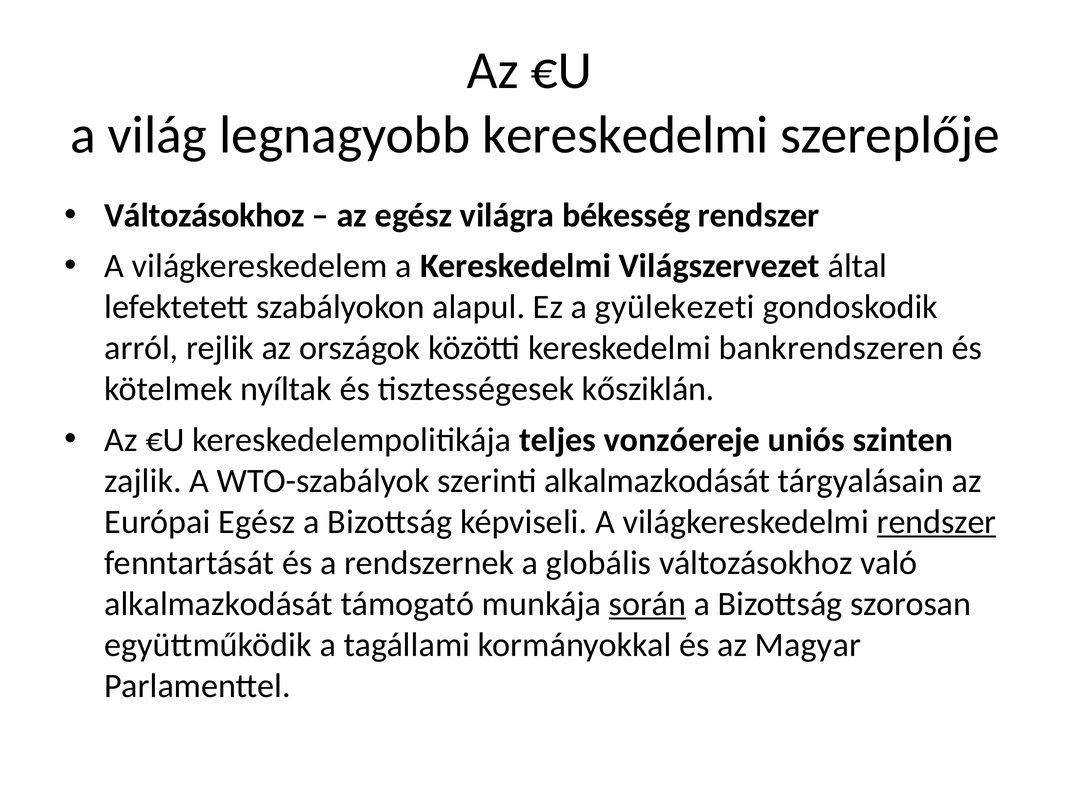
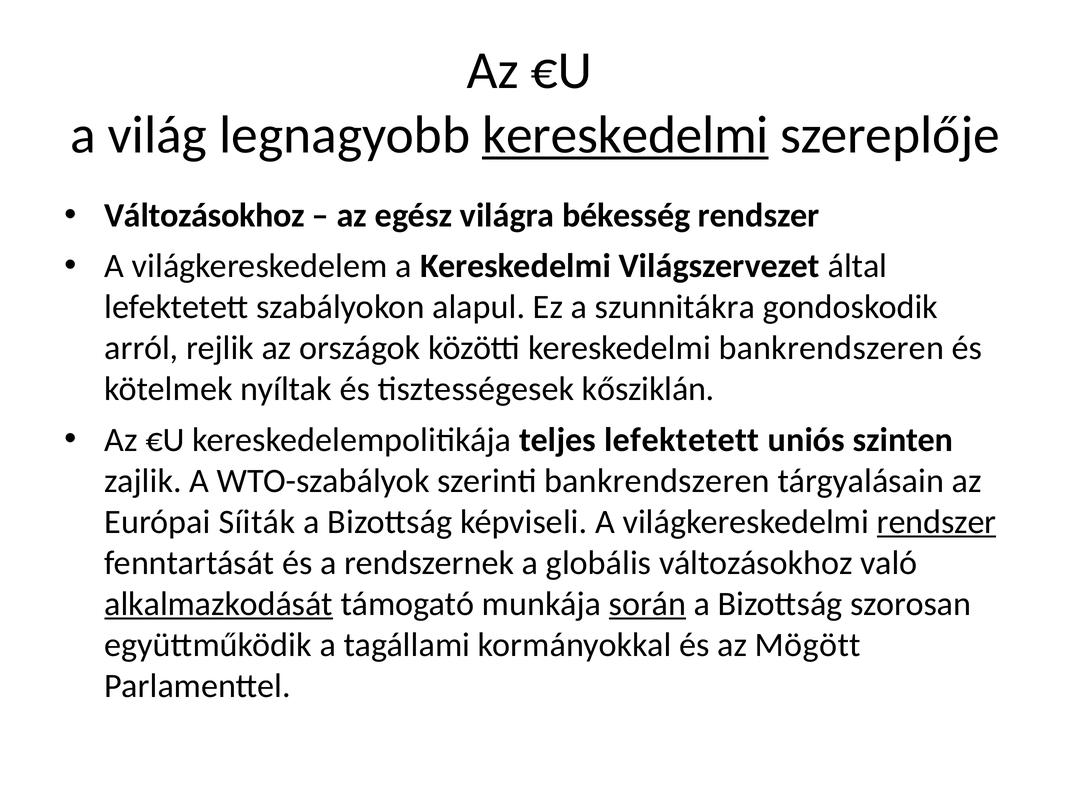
kereskedelmi underline: none -> present (625, 135)
gyülekezeti: gyülekezeti -> szunnitákra (675, 307)
teljes vonzóereje: vonzóereje -> lefektetett (682, 440)
szerinti alkalmazkodását: alkalmazkodását -> bankrendszeren (657, 481)
Európai Egész: Egész -> Síiták (257, 522)
alkalmazkodását underline: none -> present (219, 604)
Magyar: Magyar -> Mögött (808, 645)
